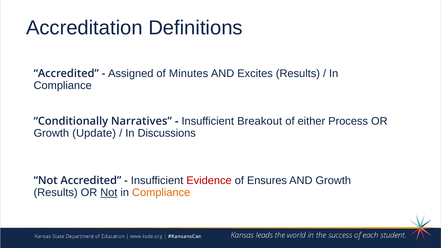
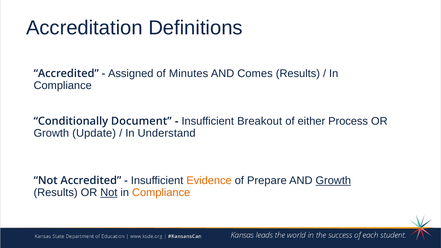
Excites: Excites -> Comes (255, 74)
Narratives: Narratives -> Document (141, 121)
Discussions: Discussions -> Understand (167, 133)
Evidence colour: red -> orange (209, 181)
Ensures: Ensures -> Prepare (267, 181)
Growth underline: none -> present (333, 181)
